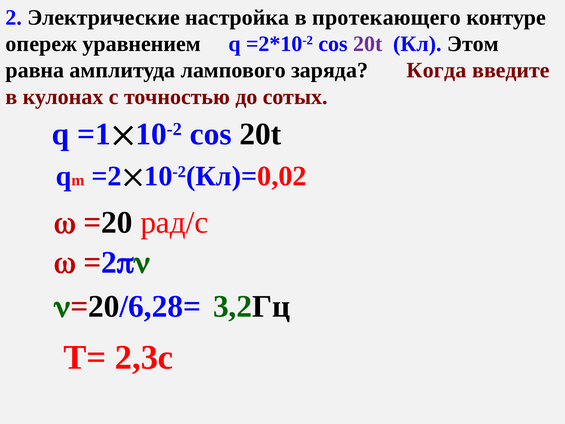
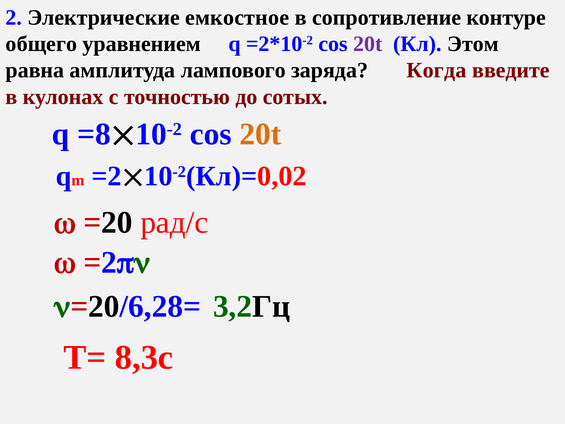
настройка: настройка -> емкостное (237, 18)
протекающего: протекающего -> сопротивление (387, 18)
опереж: опереж -> общего (41, 44)
=1: =1 -> =8 (94, 134)
20t colour: black -> orange (260, 134)
2,3с: 2,3с -> 8,3с (144, 357)
